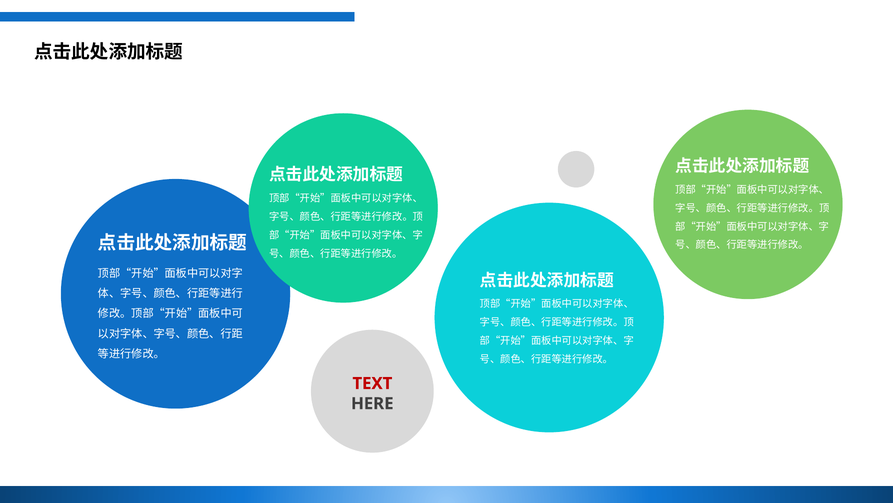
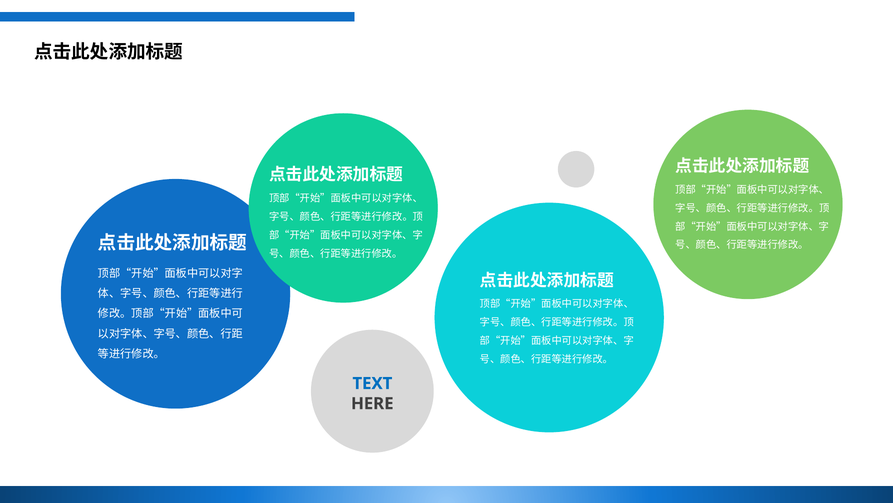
TEXT colour: red -> blue (372, 383)
